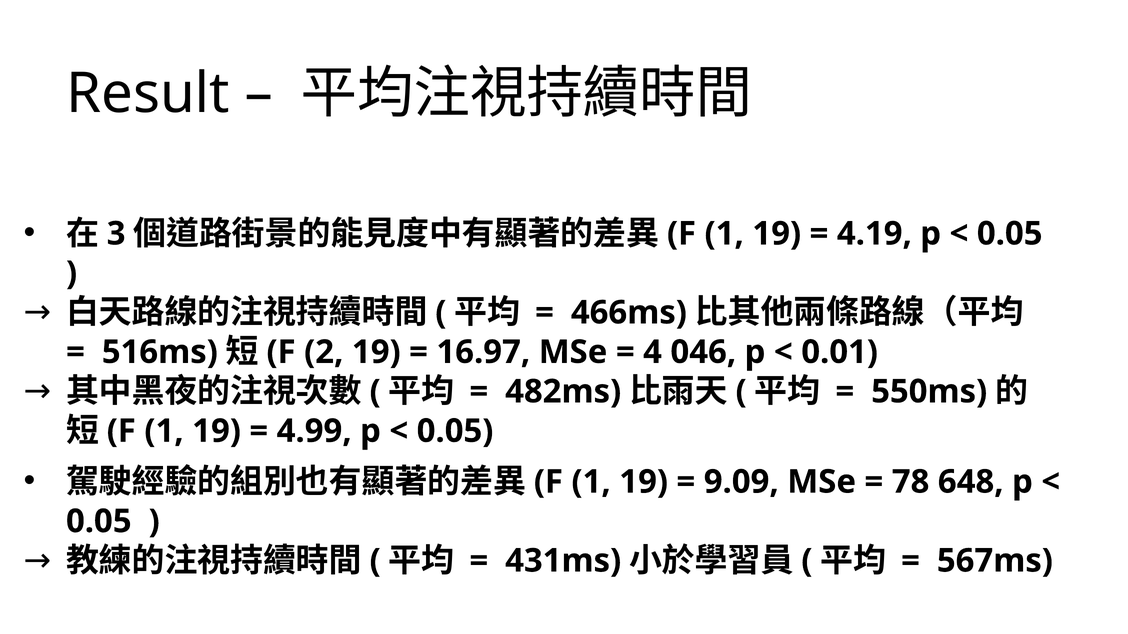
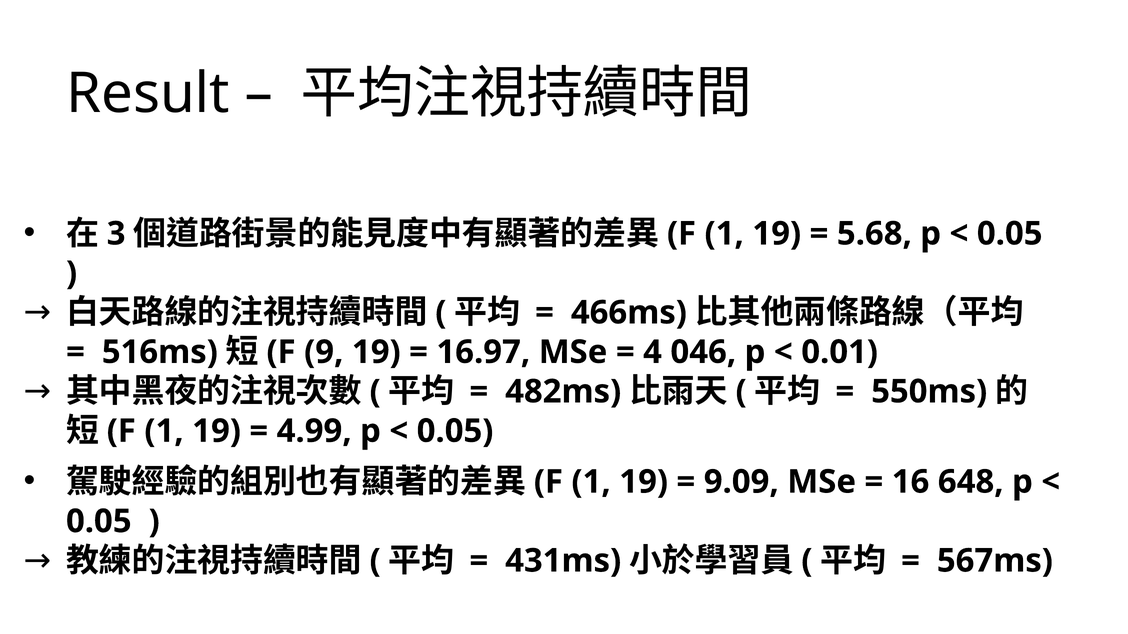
4.19: 4.19 -> 5.68 (874, 234)
2: 2 -> 9 (324, 352)
78: 78 -> 16 (911, 482)
